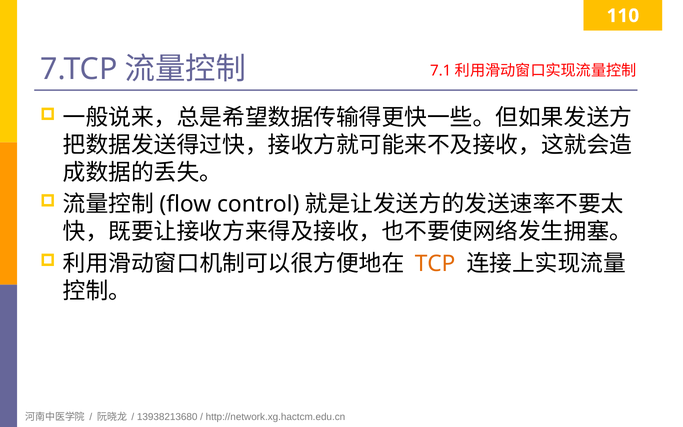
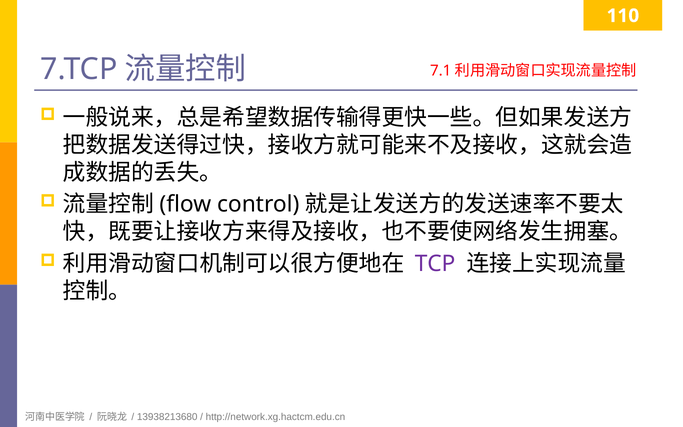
TCP colour: orange -> purple (435, 264)
